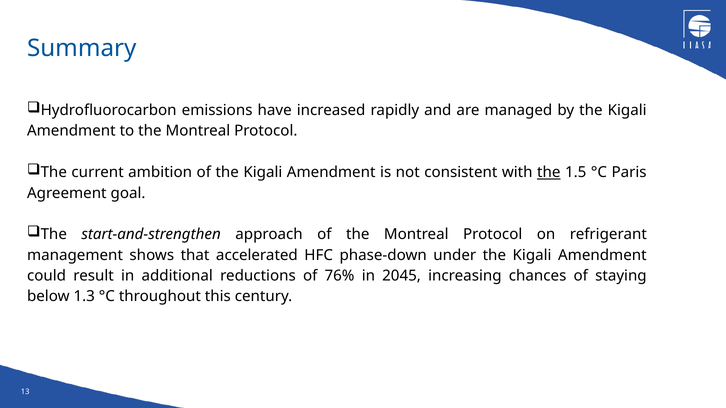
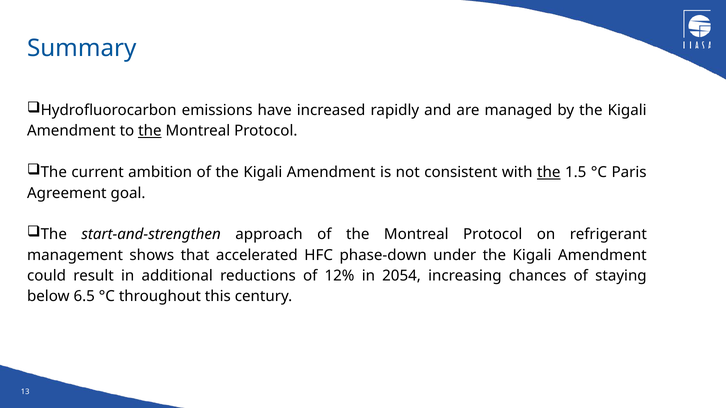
the underline: none -> present (150, 131)
76%: 76% -> 12% (339, 276)
2045: 2045 -> 2054 (402, 276)
1.3: 1.3 -> 6.5 (84, 297)
